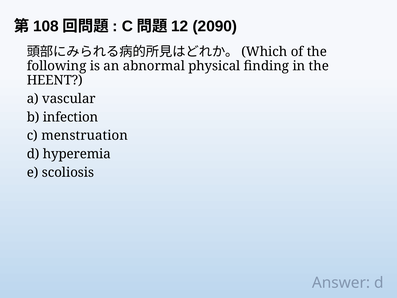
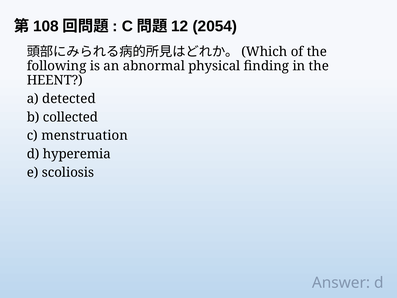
2090: 2090 -> 2054 (215, 26)
vascular: vascular -> detected (69, 99)
infection: infection -> collected (71, 117)
